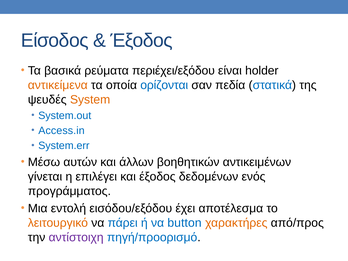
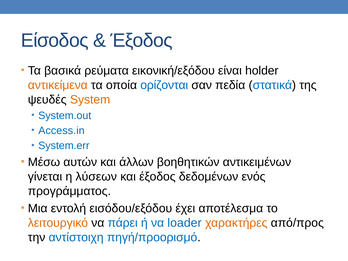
περιέχει/εξόδου: περιέχει/εξόδου -> εικονική/εξόδου (173, 71)
επιλέγει: επιλέγει -> λύσεων (96, 177)
button: button -> loader (184, 223)
αντίστοιχη colour: purple -> blue (76, 237)
